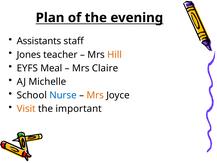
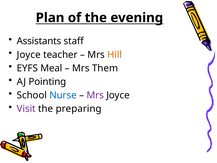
Jones: Jones -> Joyce (29, 55)
Claire: Claire -> Them (105, 68)
Michelle: Michelle -> Pointing (47, 82)
Mrs colour: orange -> purple (95, 95)
Visit colour: orange -> purple (26, 109)
important: important -> preparing (79, 109)
